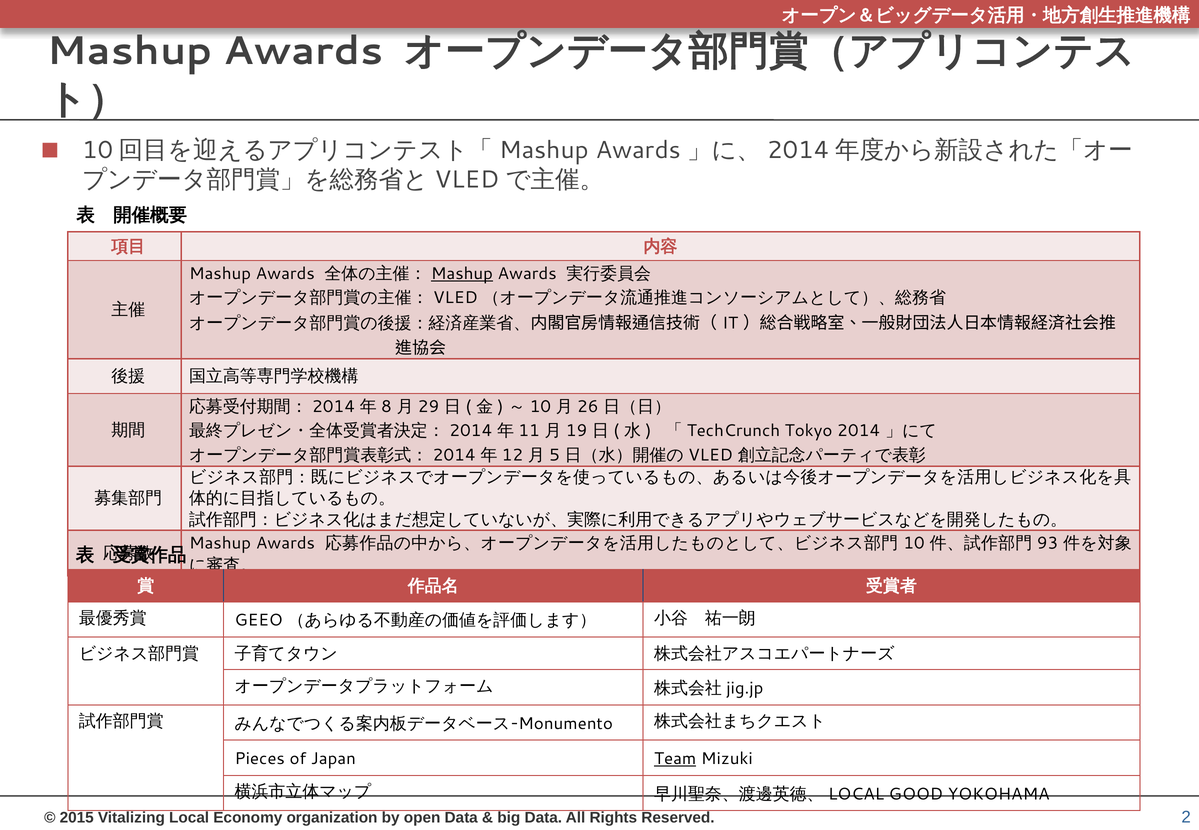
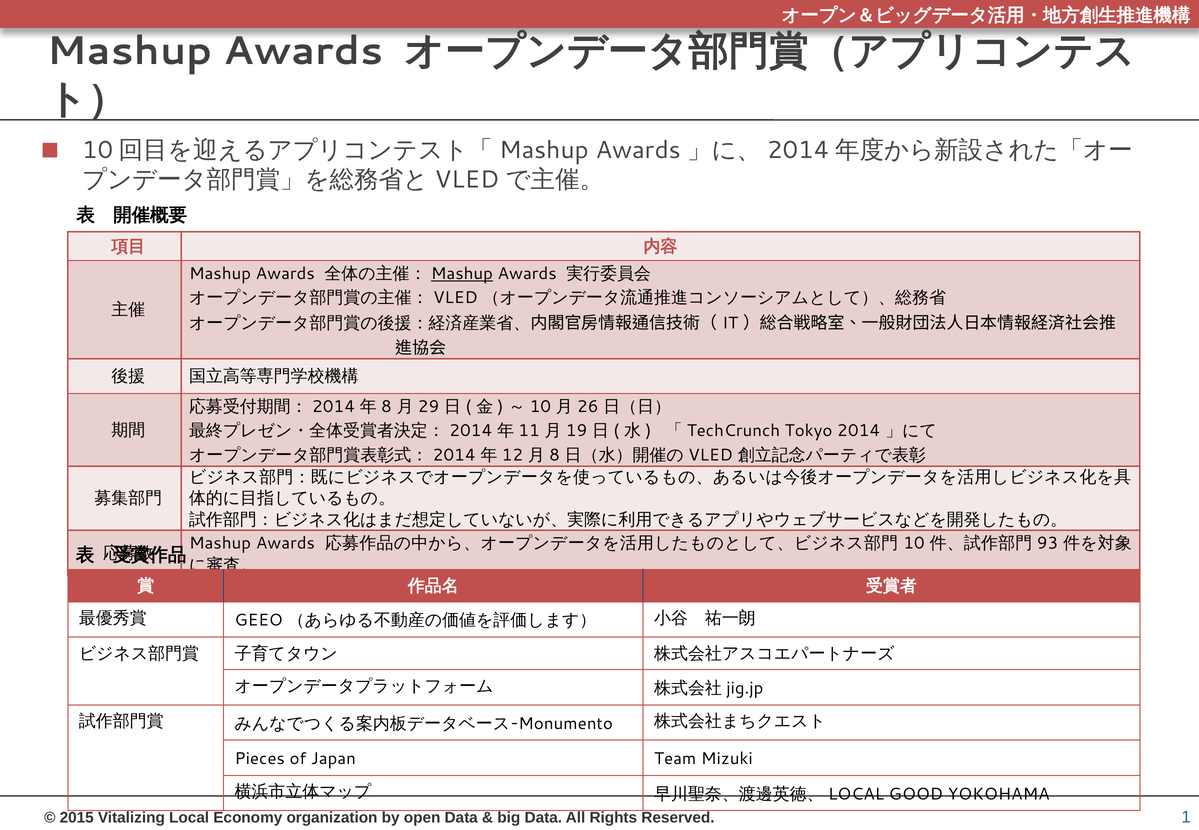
5: 5 -> 8 (555, 455)
Team underline: present -> none (675, 759)
2: 2 -> 1 (1186, 817)
